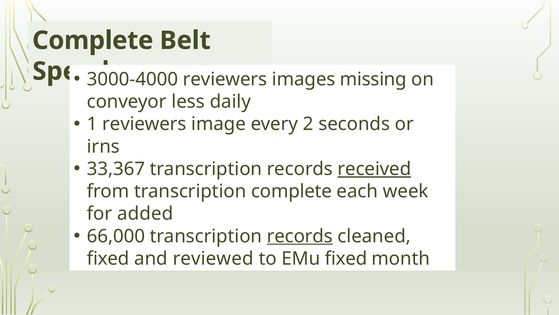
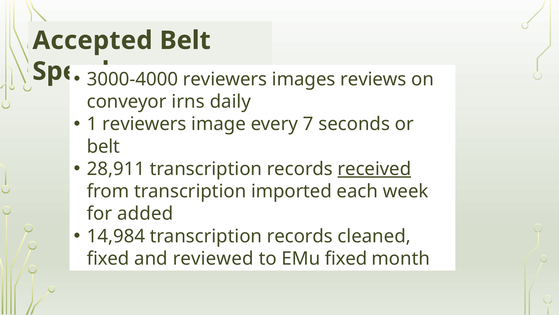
Complete: Complete -> Accepted (93, 40)
missing: missing -> reviews (373, 79)
less: less -> irns (188, 102)
2: 2 -> 7 (308, 124)
irns: irns -> belt (103, 146)
33,367: 33,367 -> 28,911 (116, 169)
transcription complete: complete -> imported (291, 191)
66,000: 66,000 -> 14,984 (116, 236)
records underline: present -> none (300, 236)
